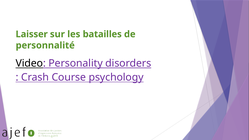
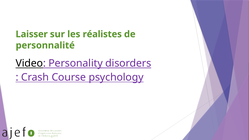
batailles: batailles -> réalistes (102, 34)
